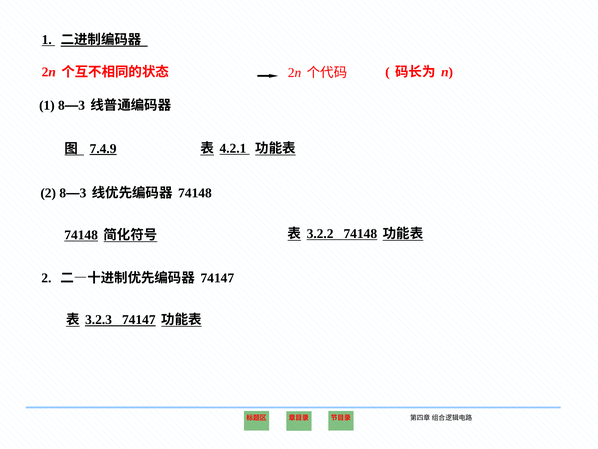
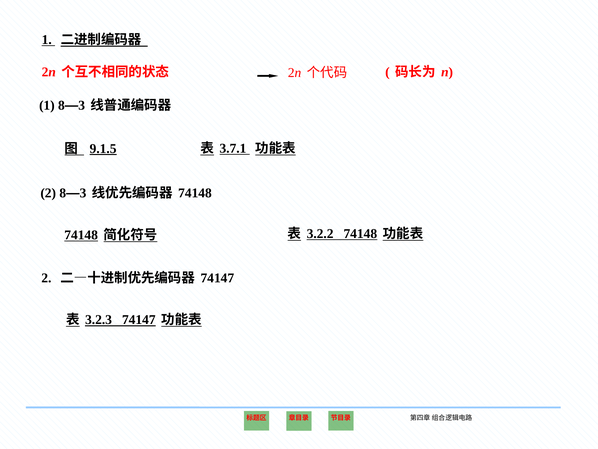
7.4.9: 7.4.9 -> 9.1.5 (103, 148)
4.2.1: 4.2.1 -> 3.7.1 (233, 148)
